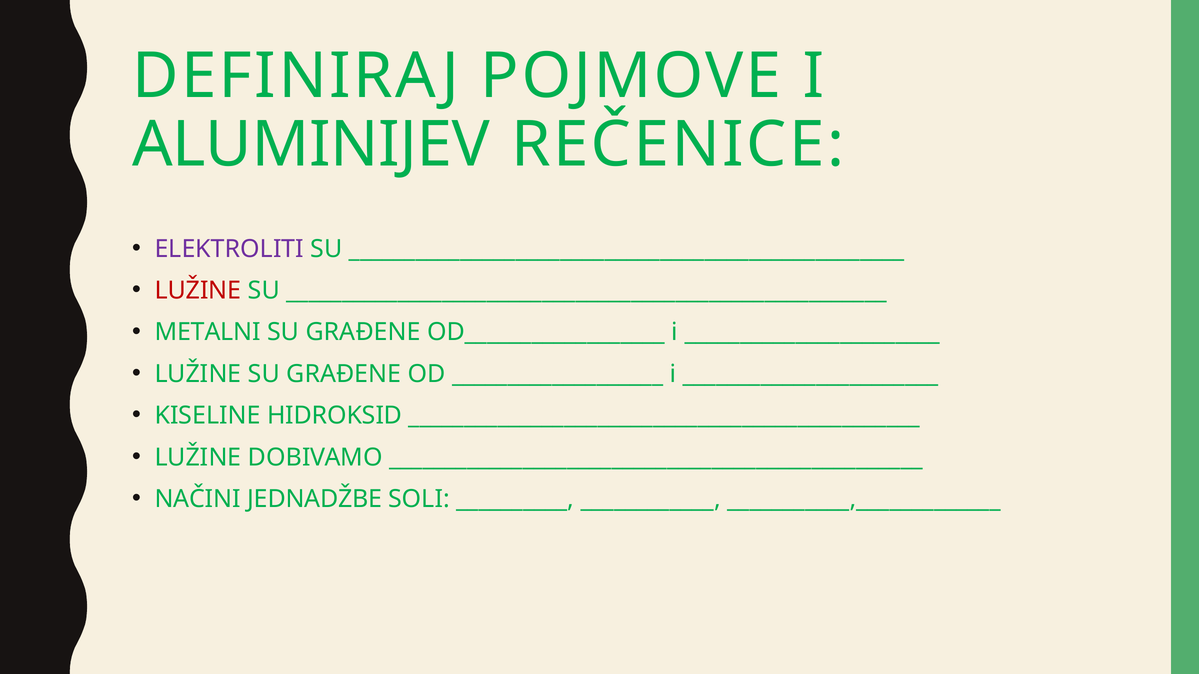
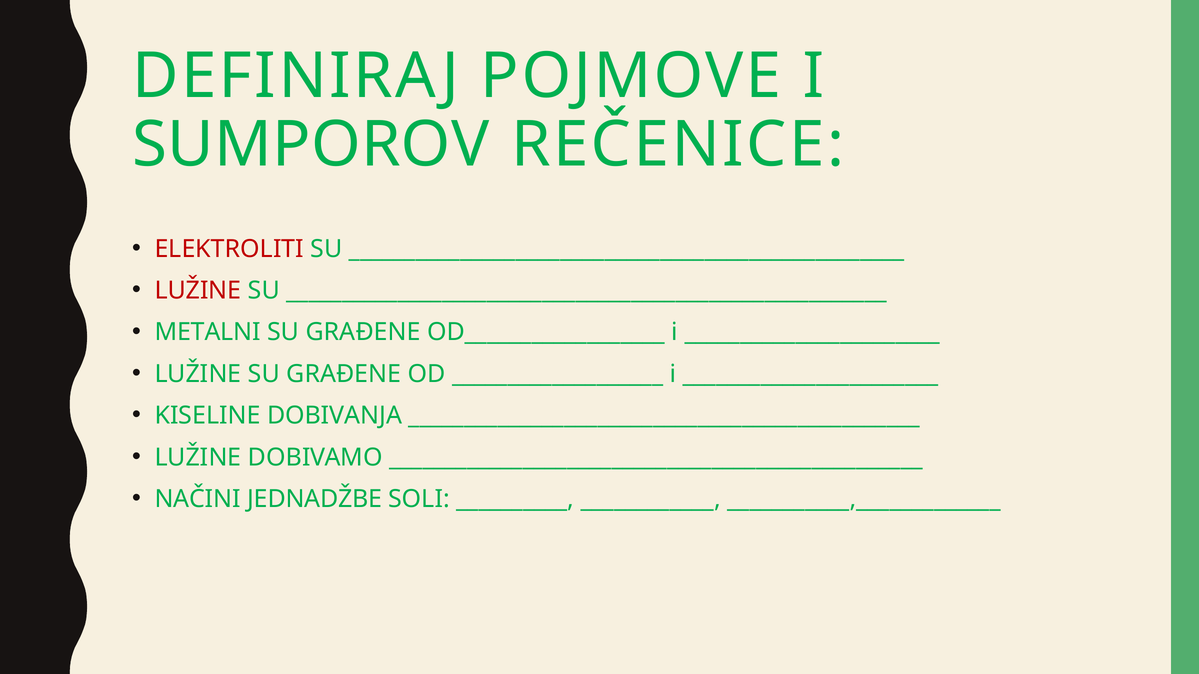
ALUMINIJEV: ALUMINIJEV -> SUMPOROV (311, 145)
ELEKTROLITI colour: purple -> red (229, 249)
HIDROKSID: HIDROKSID -> DOBIVANJA (335, 416)
